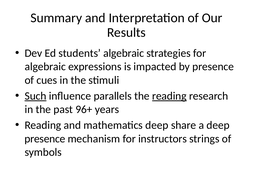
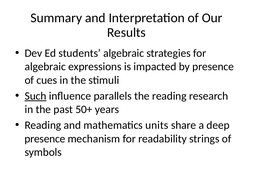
reading underline: present -> none (169, 96)
96+: 96+ -> 50+ (84, 109)
mathematics deep: deep -> units (157, 125)
instructors: instructors -> readability (163, 139)
